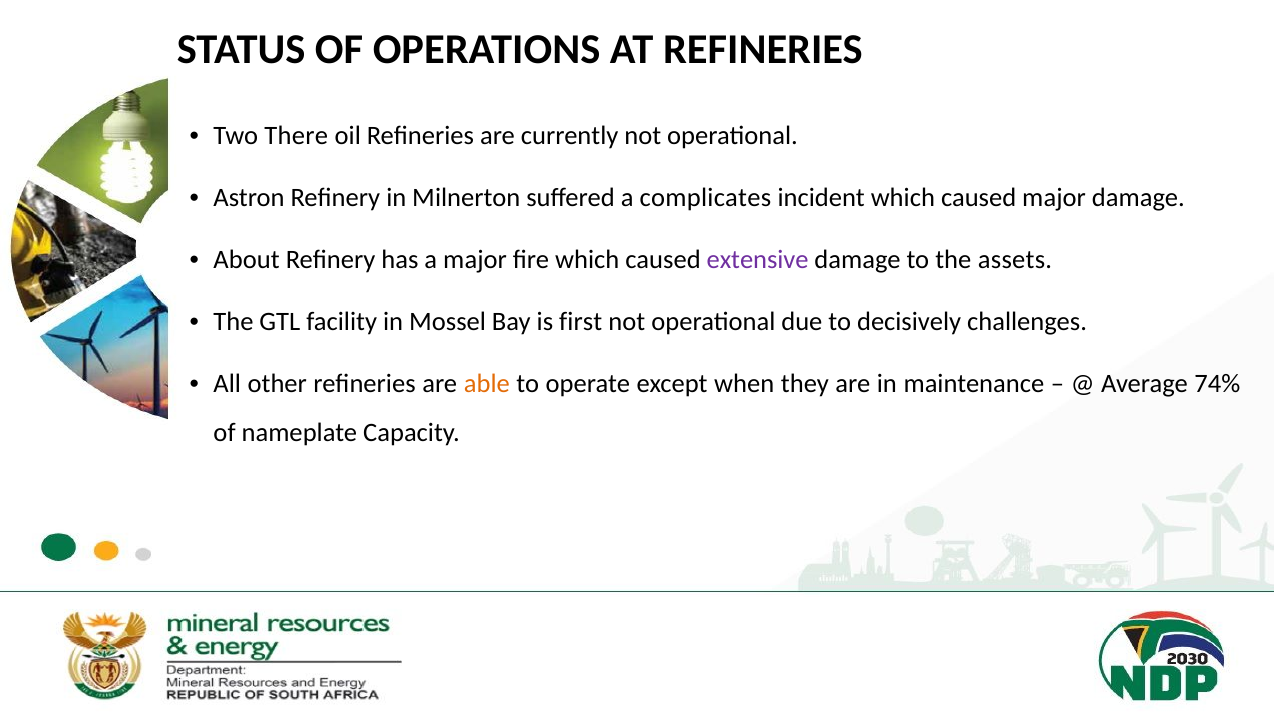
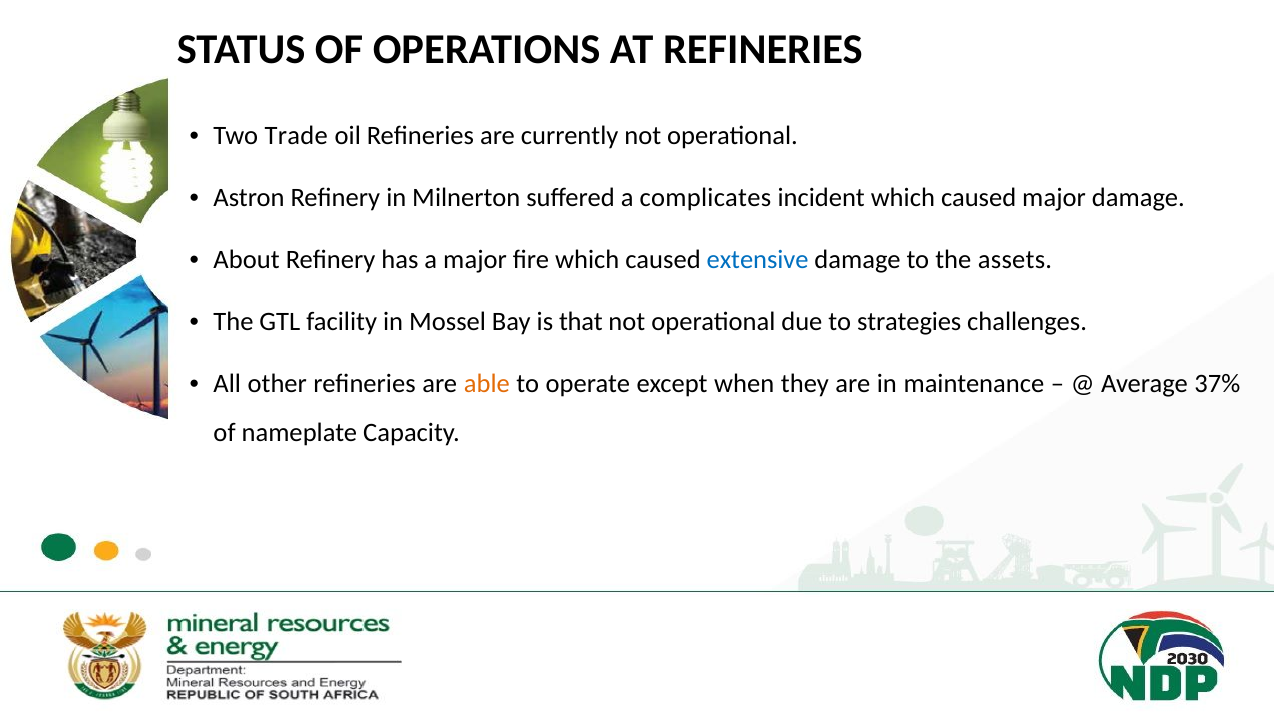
There: There -> Trade (296, 136)
extensive colour: purple -> blue (758, 260)
first: first -> that (581, 322)
decisively: decisively -> strategies (909, 322)
74%: 74% -> 37% (1217, 384)
